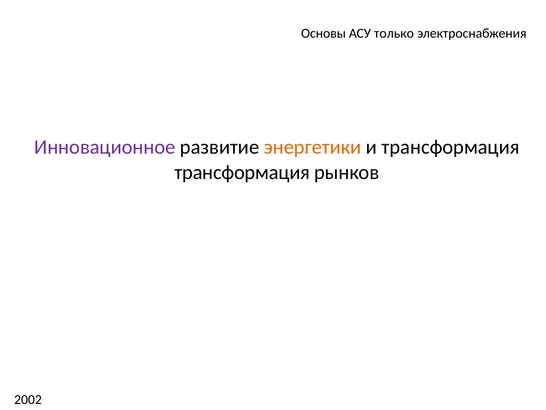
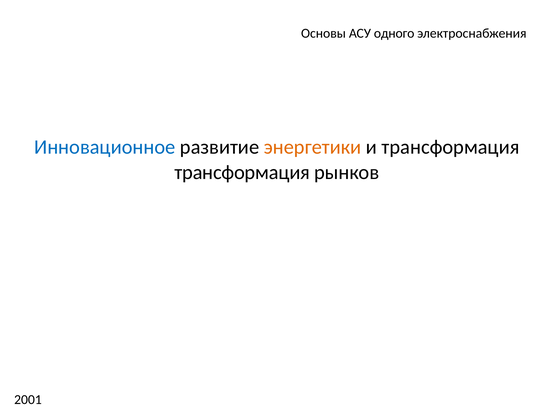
только: только -> одного (394, 33)
Инновационное colour: purple -> blue (105, 147)
2002: 2002 -> 2001 (28, 399)
